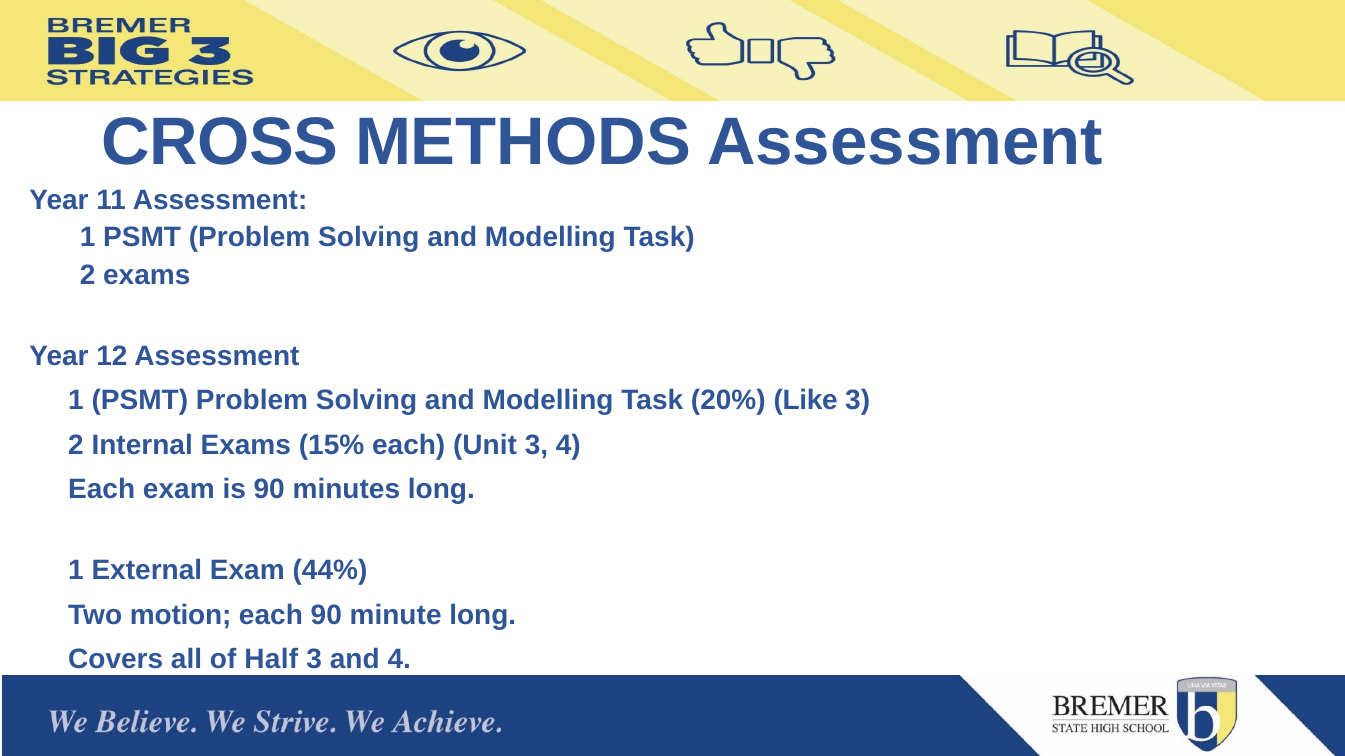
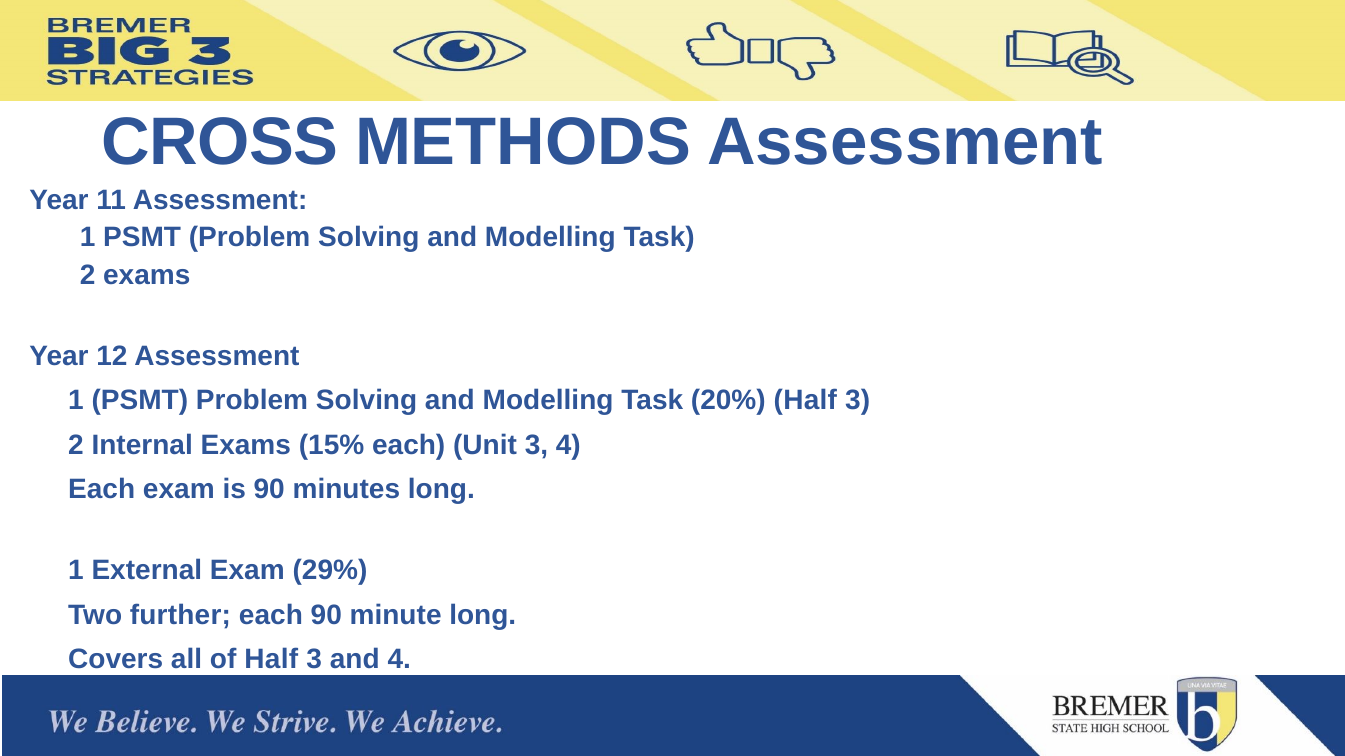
20% Like: Like -> Half (805, 401)
44%: 44% -> 29% (330, 571)
motion: motion -> further (180, 615)
